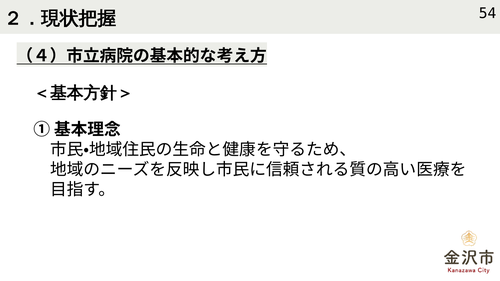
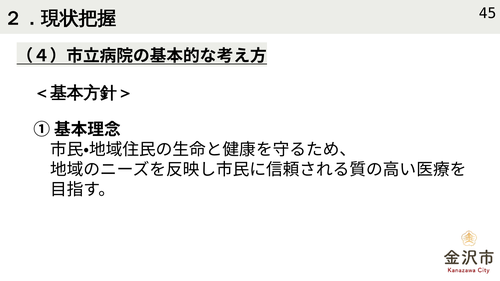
54: 54 -> 45 (488, 13)
